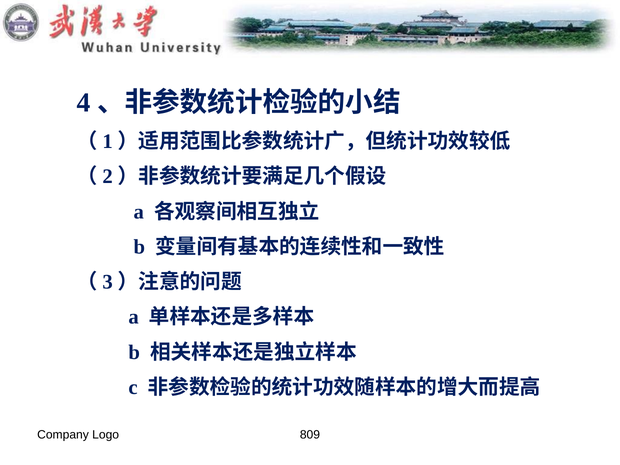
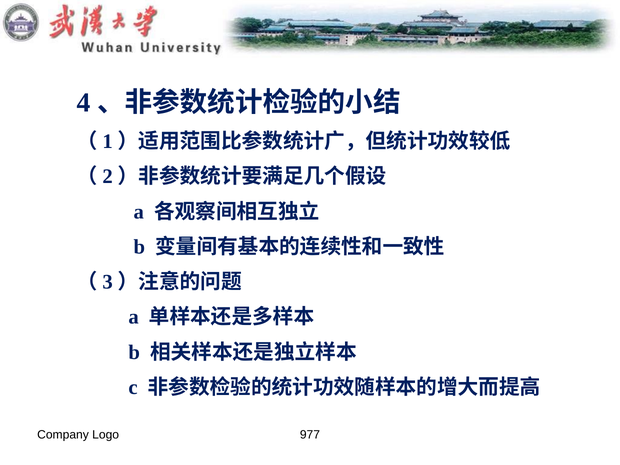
809: 809 -> 977 (310, 435)
